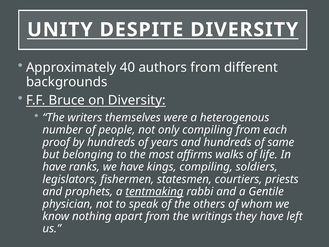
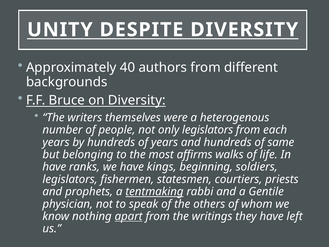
only compiling: compiling -> legislators (208, 130)
proof: proof -> years (56, 142)
kings compiling: compiling -> beginning (206, 167)
apart underline: none -> present (129, 216)
